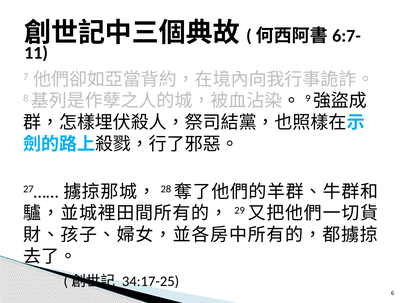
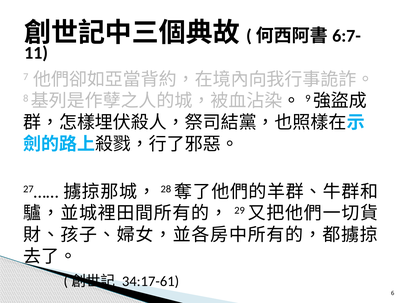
34:17-25: 34:17-25 -> 34:17-61 (151, 281)
